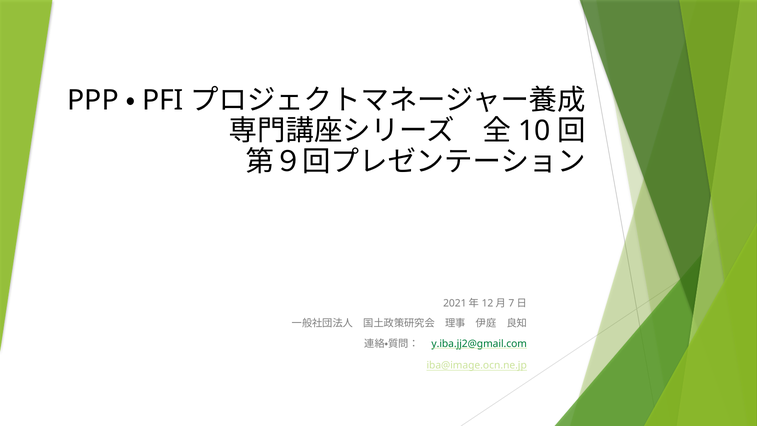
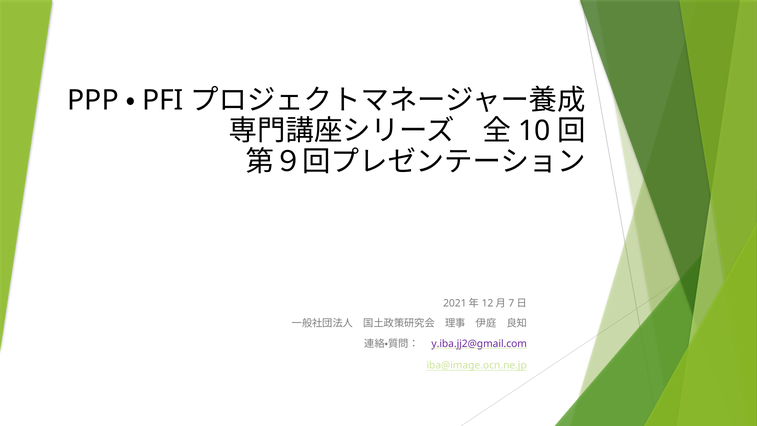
y.iba.jj2@gmail.com colour: green -> purple (479, 344)
